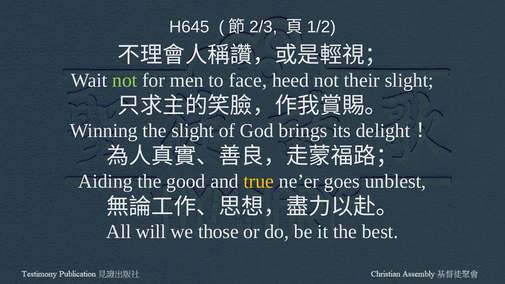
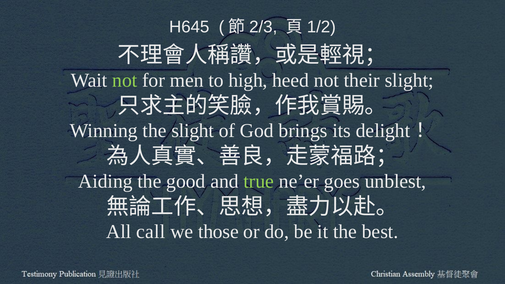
face: face -> high (248, 80)
true colour: yellow -> light green (259, 181)
will: will -> call (151, 232)
